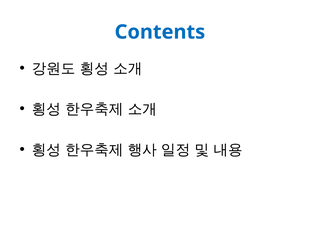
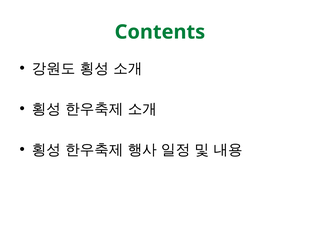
Contents colour: blue -> green (160, 32)
